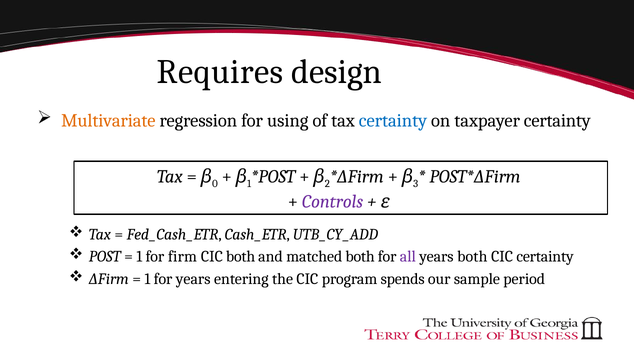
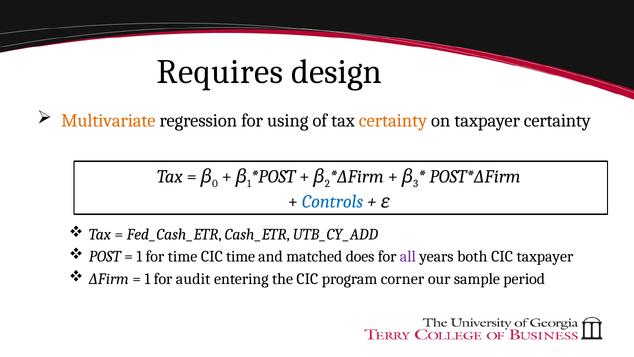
certainty colour: blue -> orange (393, 121)
Controls colour: purple -> blue (333, 201)
for firm: firm -> time (183, 256)
CIC both: both -> time (241, 256)
matched both: both -> does (360, 256)
CIC certainty: certainty -> taxpayer (545, 256)
for years: years -> audit (193, 279)
spends: spends -> corner (402, 279)
